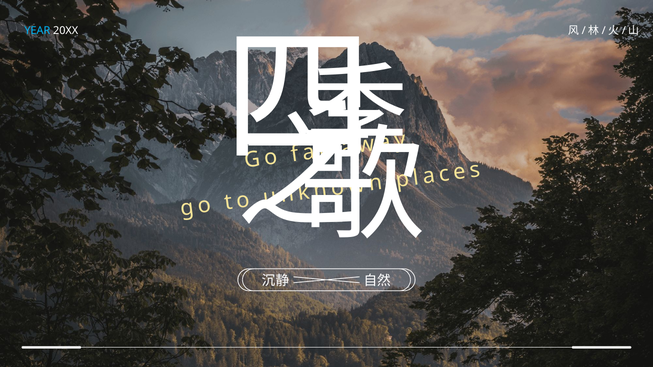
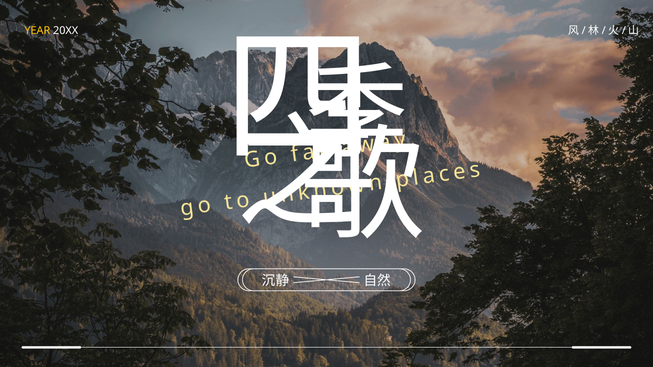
YEAR colour: light blue -> yellow (37, 31)
